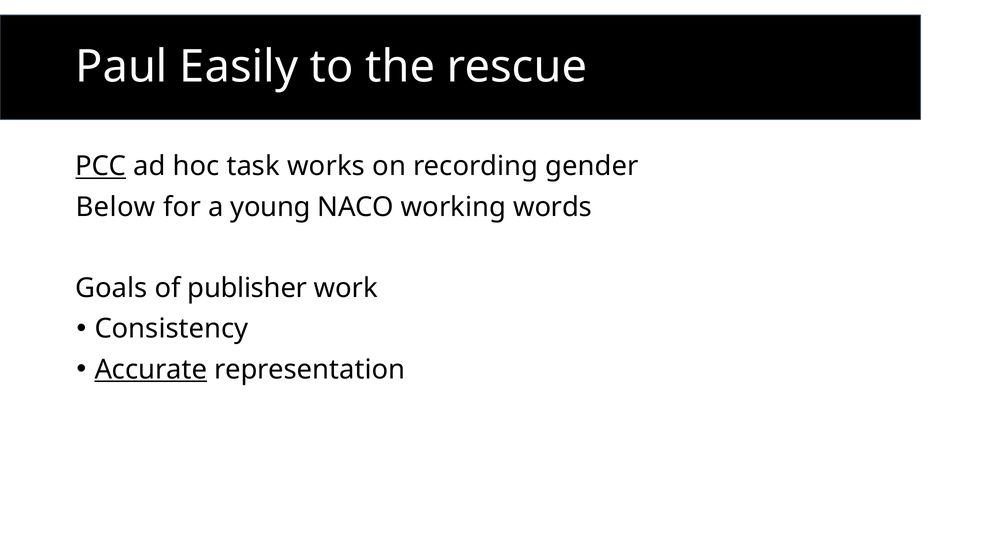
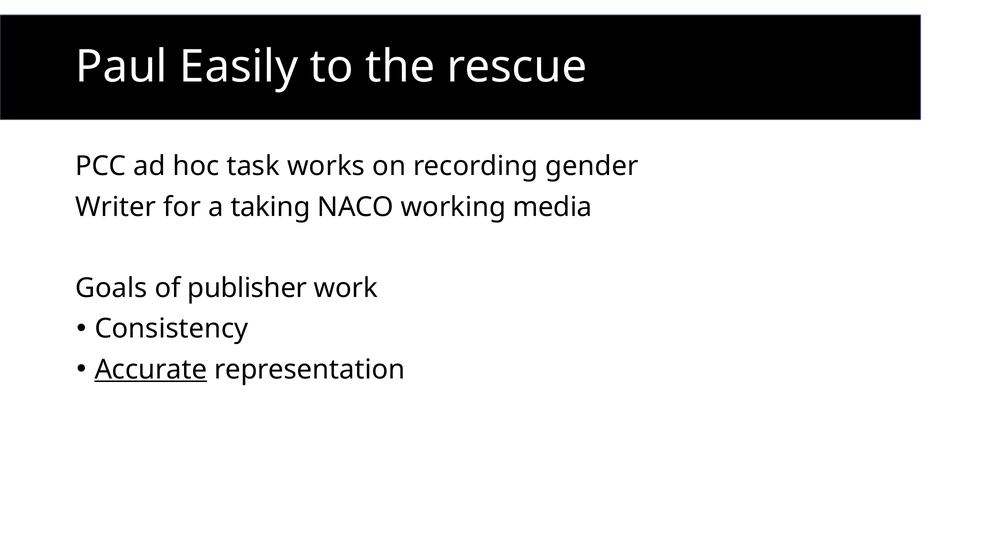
PCC underline: present -> none (101, 166)
Below: Below -> Writer (116, 207)
young: young -> taking (271, 207)
words: words -> media (553, 207)
